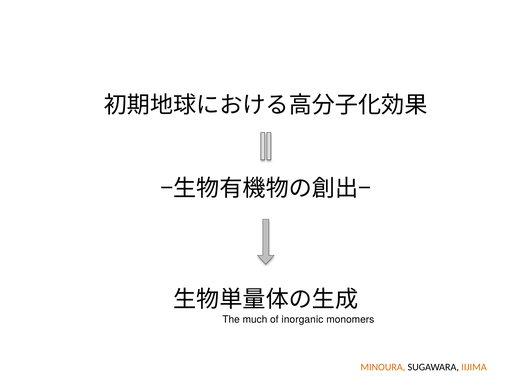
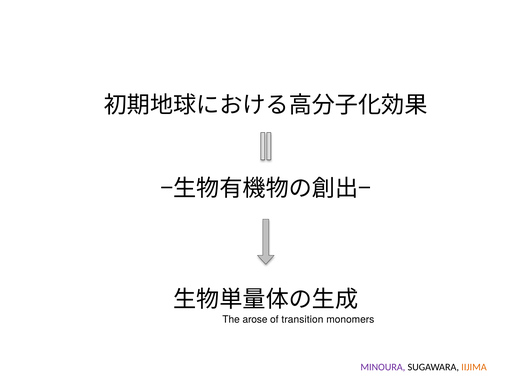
much: much -> arose (255, 319)
inorganic: inorganic -> transition (302, 319)
MINOURA colour: orange -> purple (383, 367)
